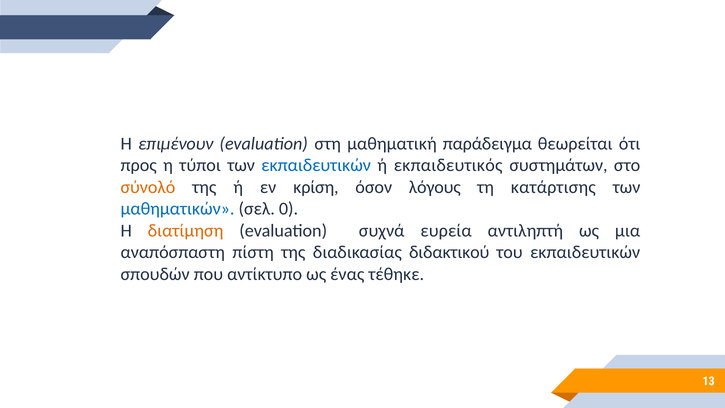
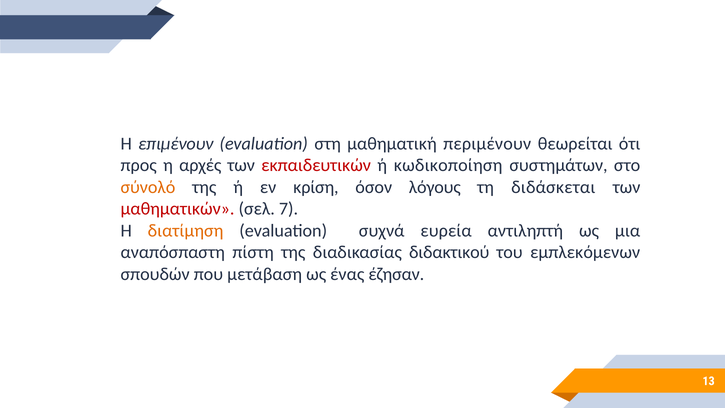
παράδειγμα: παράδειγμα -> περιμένουν (487, 144)
τύποι: τύποι -> αρχές (200, 165)
εκπαιδευτικών colour: blue -> red (316, 165)
εκπαιδευτικός: εκπαιδευτικός -> κωδικοποίηση (448, 165)
κατάρτισης: κατάρτισης -> διδάσκεται (553, 187)
μαθηματικών colour: blue -> red (178, 209)
0: 0 -> 7 (289, 209)
του εκπαιδευτικών: εκπαιδευτικών -> εμπλεκόμενων (585, 252)
αντίκτυπο: αντίκτυπο -> μετάβαση (265, 274)
τέθηκε: τέθηκε -> έζησαν (396, 274)
